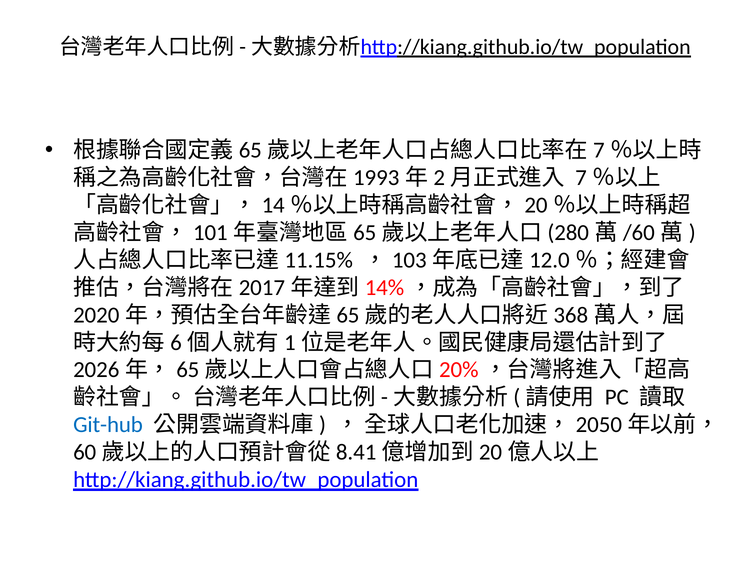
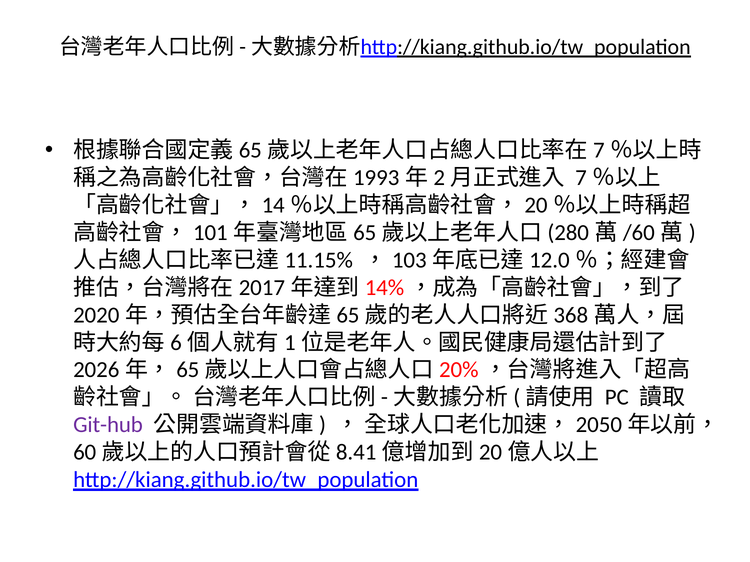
Git-hub colour: blue -> purple (108, 425)
